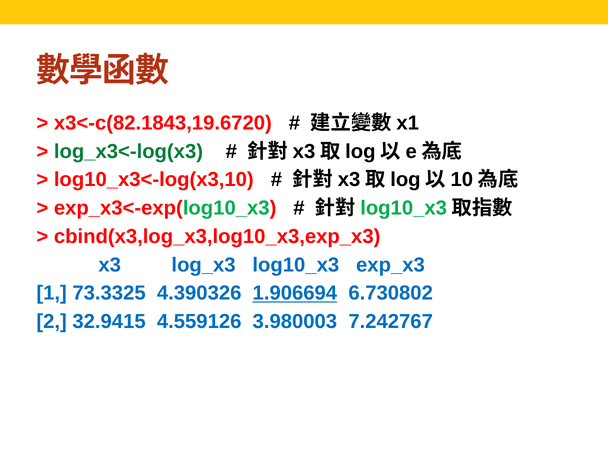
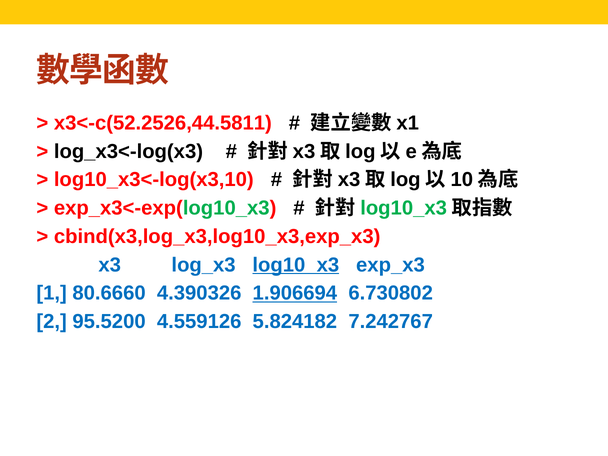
x3<-c(82.1843,19.6720: x3<-c(82.1843,19.6720 -> x3<-c(52.2526,44.5811 (163, 123)
log_x3<-log(x3 colour: green -> black (128, 151)
log10_x3 underline: none -> present (296, 265)
73.3325: 73.3325 -> 80.6660 (109, 293)
32.9415: 32.9415 -> 95.5200 (109, 322)
3.980003: 3.980003 -> 5.824182 (295, 322)
